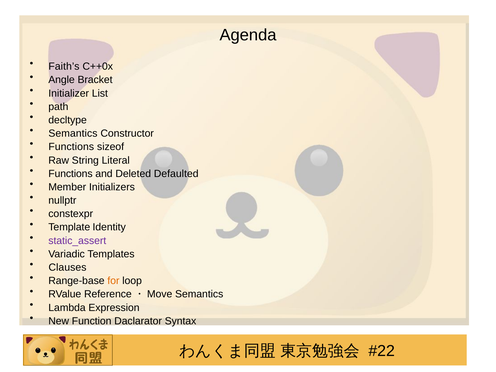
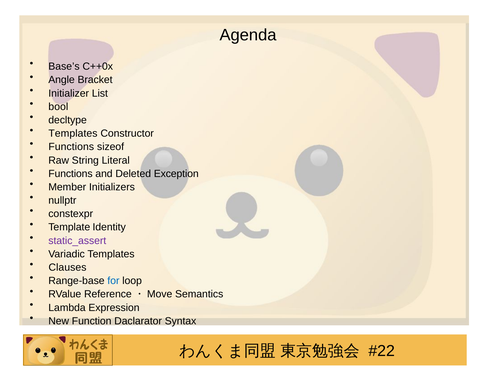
Faith’s: Faith’s -> Base’s (64, 66)
path: path -> bool (58, 107)
Semantics: Semantics -> Templates (73, 133)
Defaulted: Defaulted -> Exception (176, 174)
for colour: orange -> blue (113, 281)
